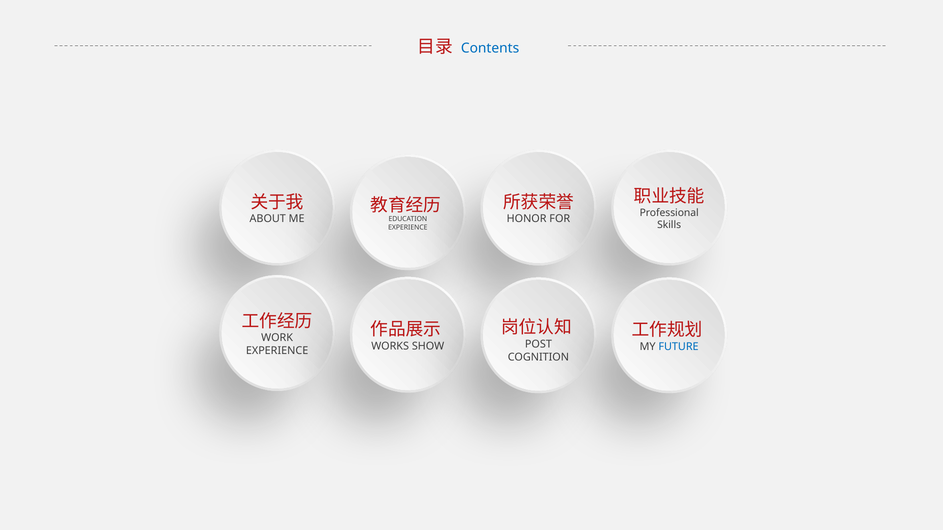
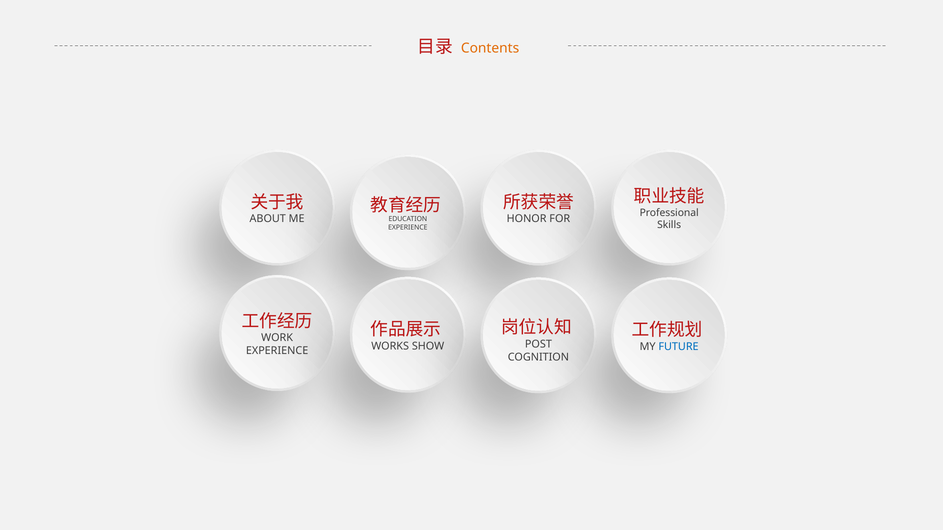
Contents colour: blue -> orange (490, 48)
